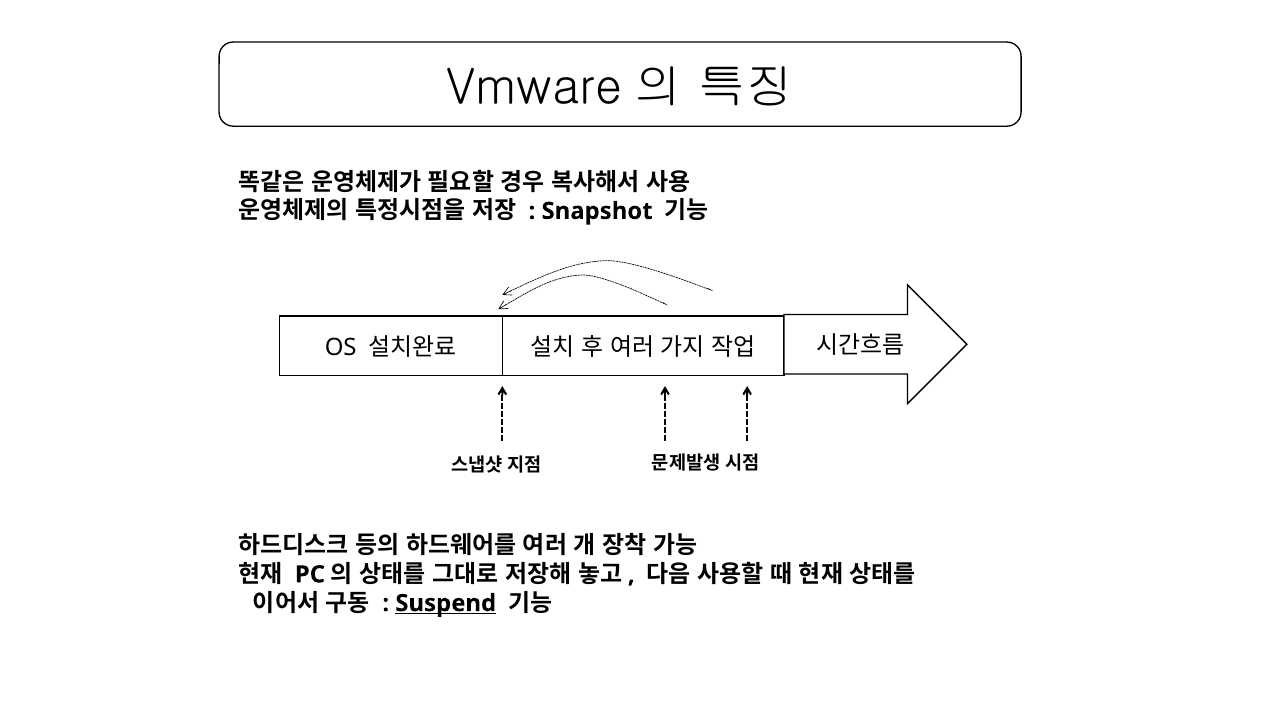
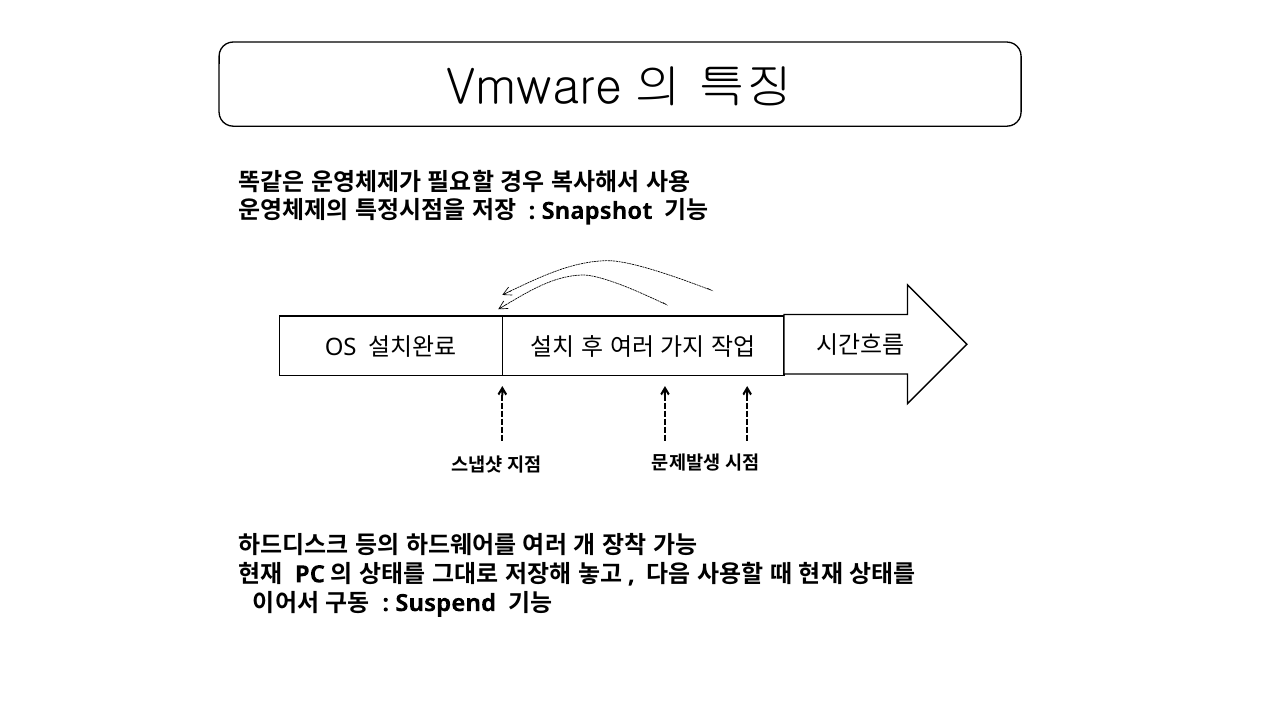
Suspend underline: present -> none (446, 603)
